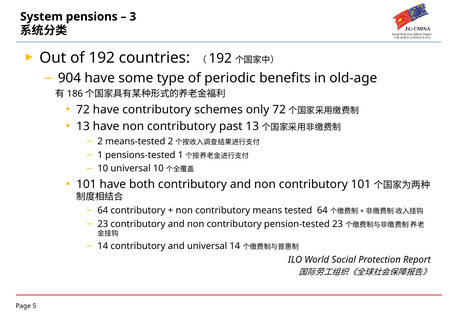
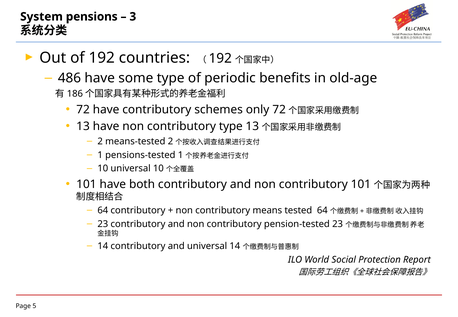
904: 904 -> 486 (69, 78)
contributory past: past -> type (231, 126)
